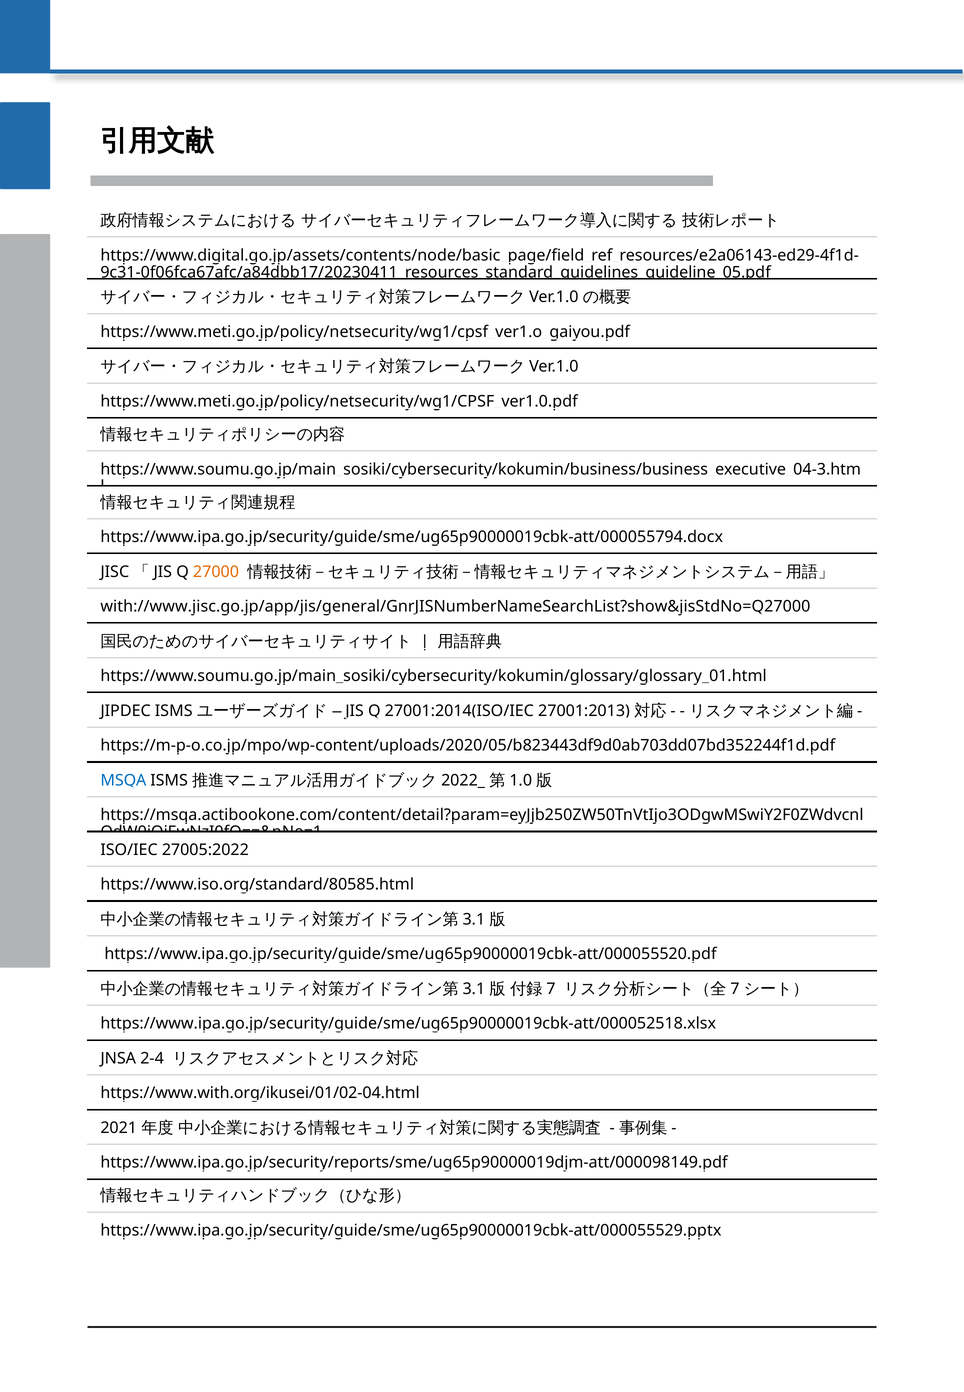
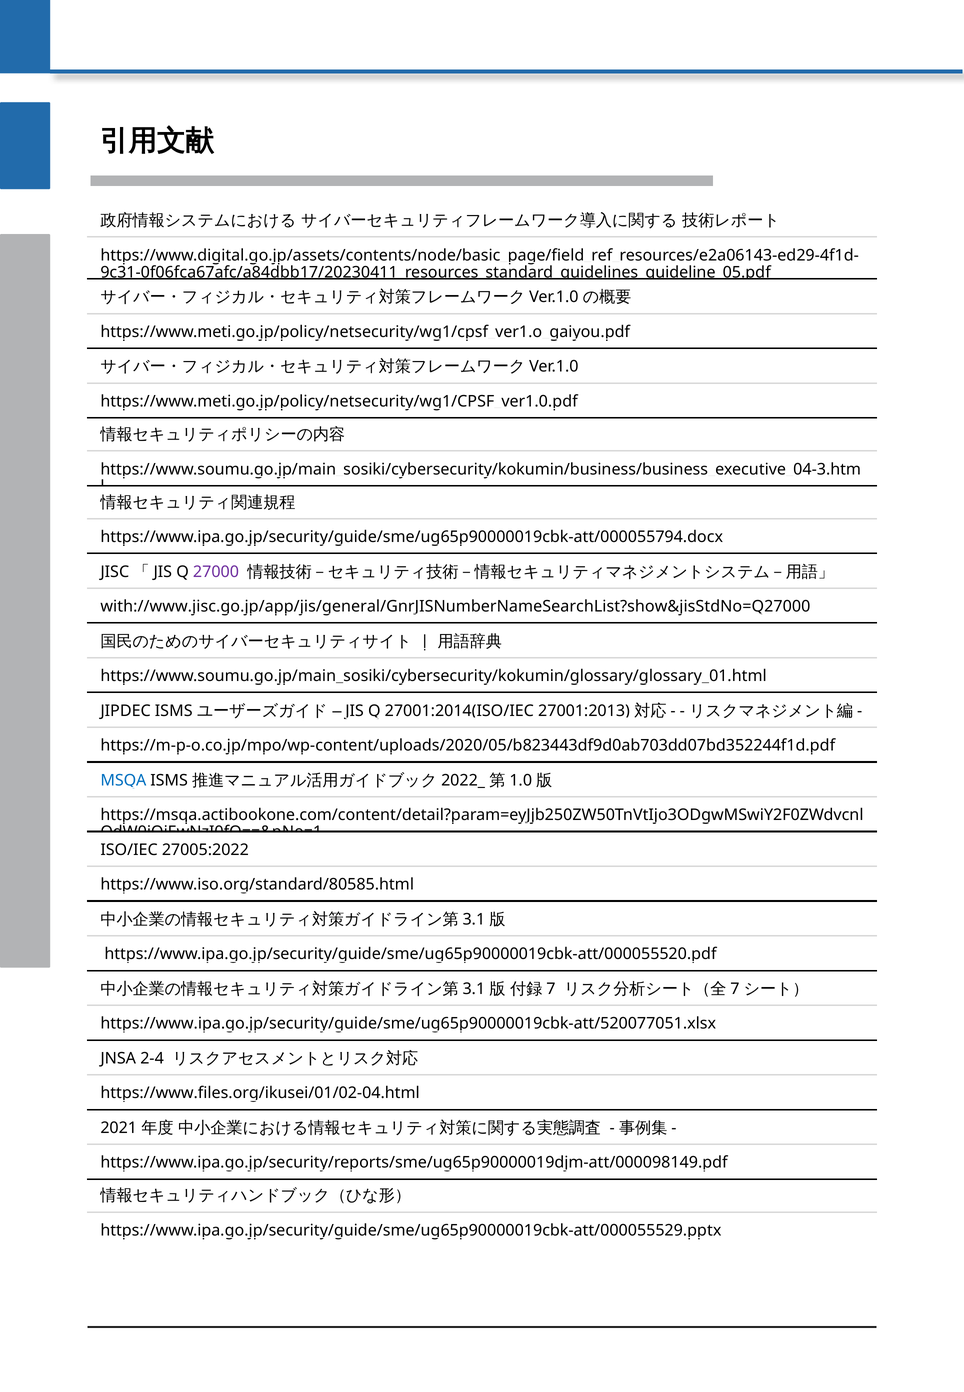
27000 colour: orange -> purple (216, 572)
https://www.ipa.go.jp/security/guide/sme/ug65p90000019cbk-att/000052518.xlsx: https://www.ipa.go.jp/security/guide/sme/ug65p90000019cbk-att/000052518.xlsx -> https://www.ipa.go.jp/security/guide/sme/ug65p90000019cbk-att/520077051.xlsx (408, 1024)
https://www.with.org/ikusei/01/02-04.html: https://www.with.org/ikusei/01/02-04.html -> https://www.files.org/ikusei/01/02-04.html (260, 1093)
